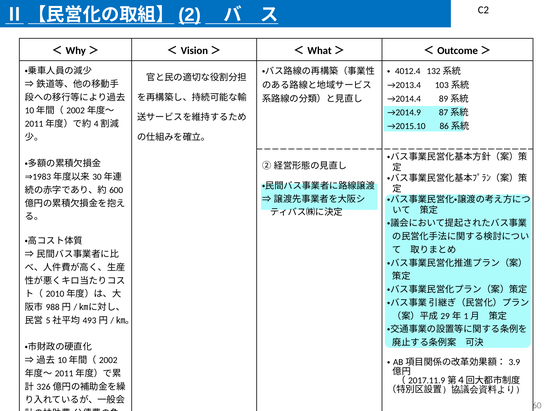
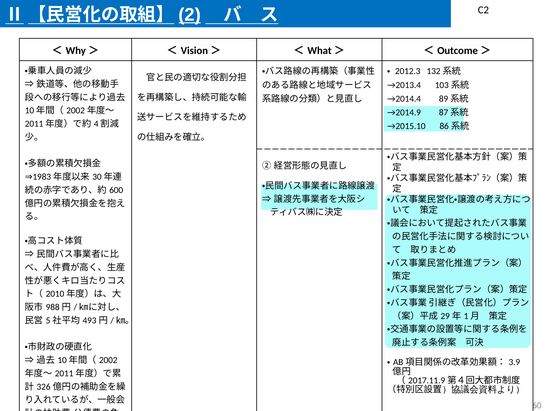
4012.4: 4012.4 -> 2012.3 (408, 71)
